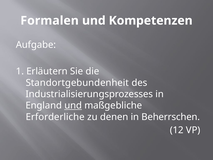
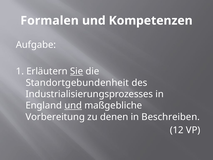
Sie underline: none -> present (77, 71)
Erforderliche: Erforderliche -> Vorbereitung (55, 117)
Beherrschen: Beherrschen -> Beschreiben (171, 117)
